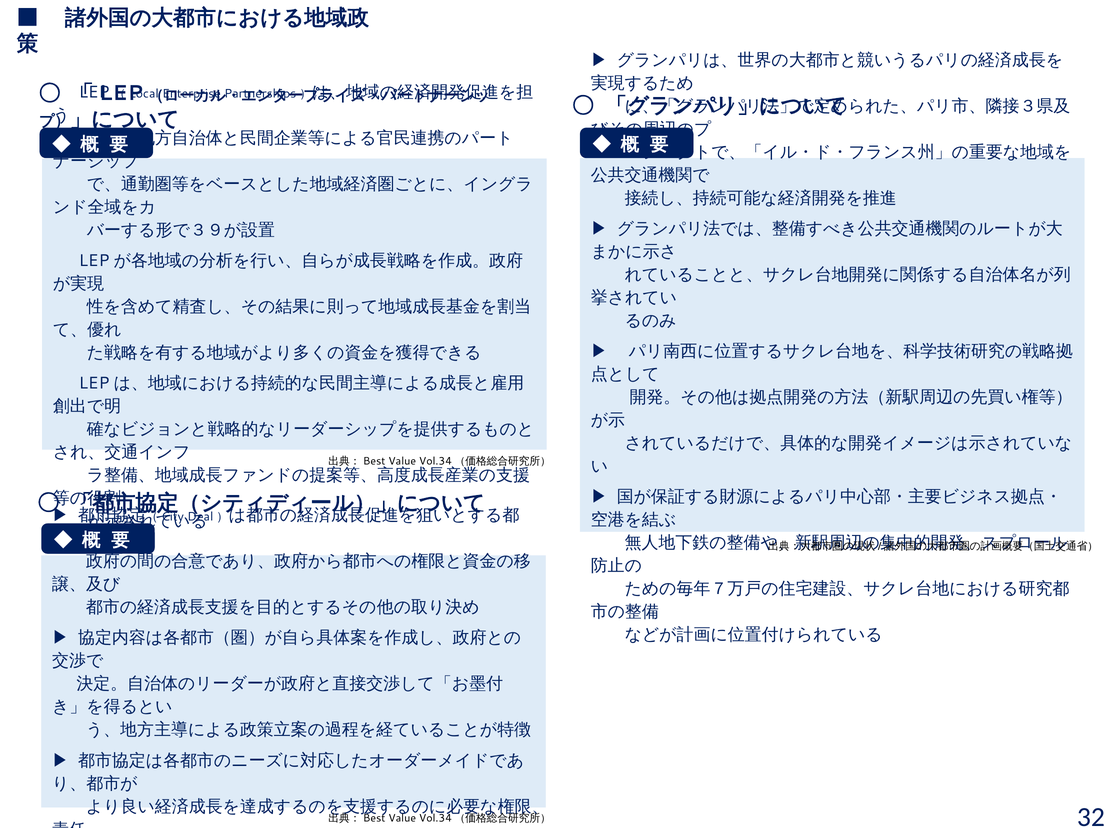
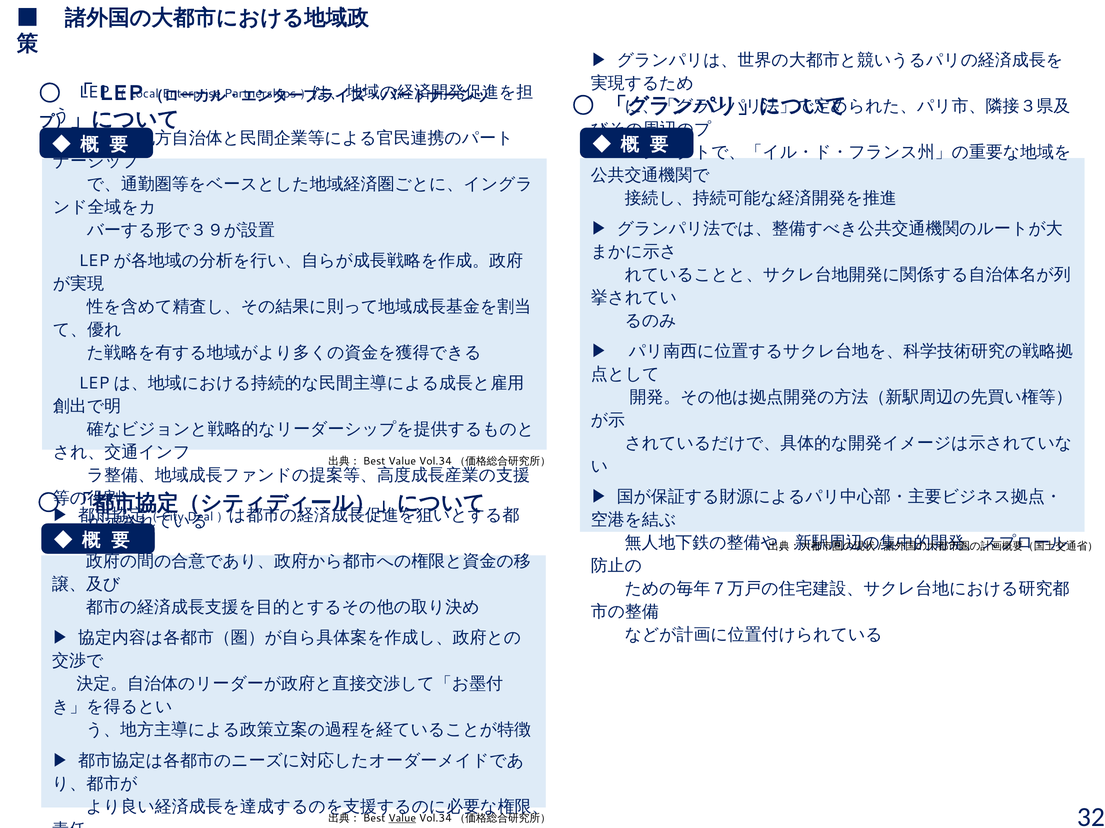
Value underline: none -> present (402, 819)
